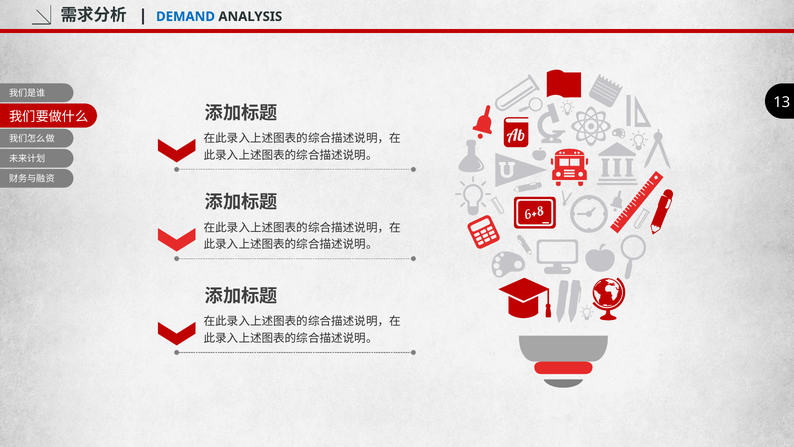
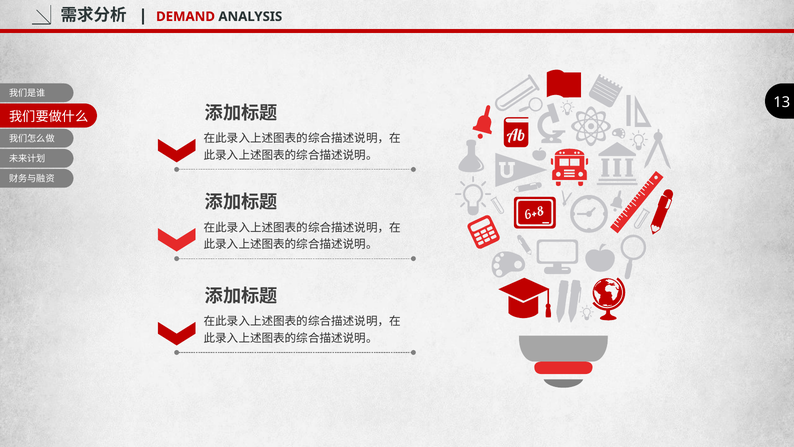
DEMAND colour: blue -> red (186, 17)
